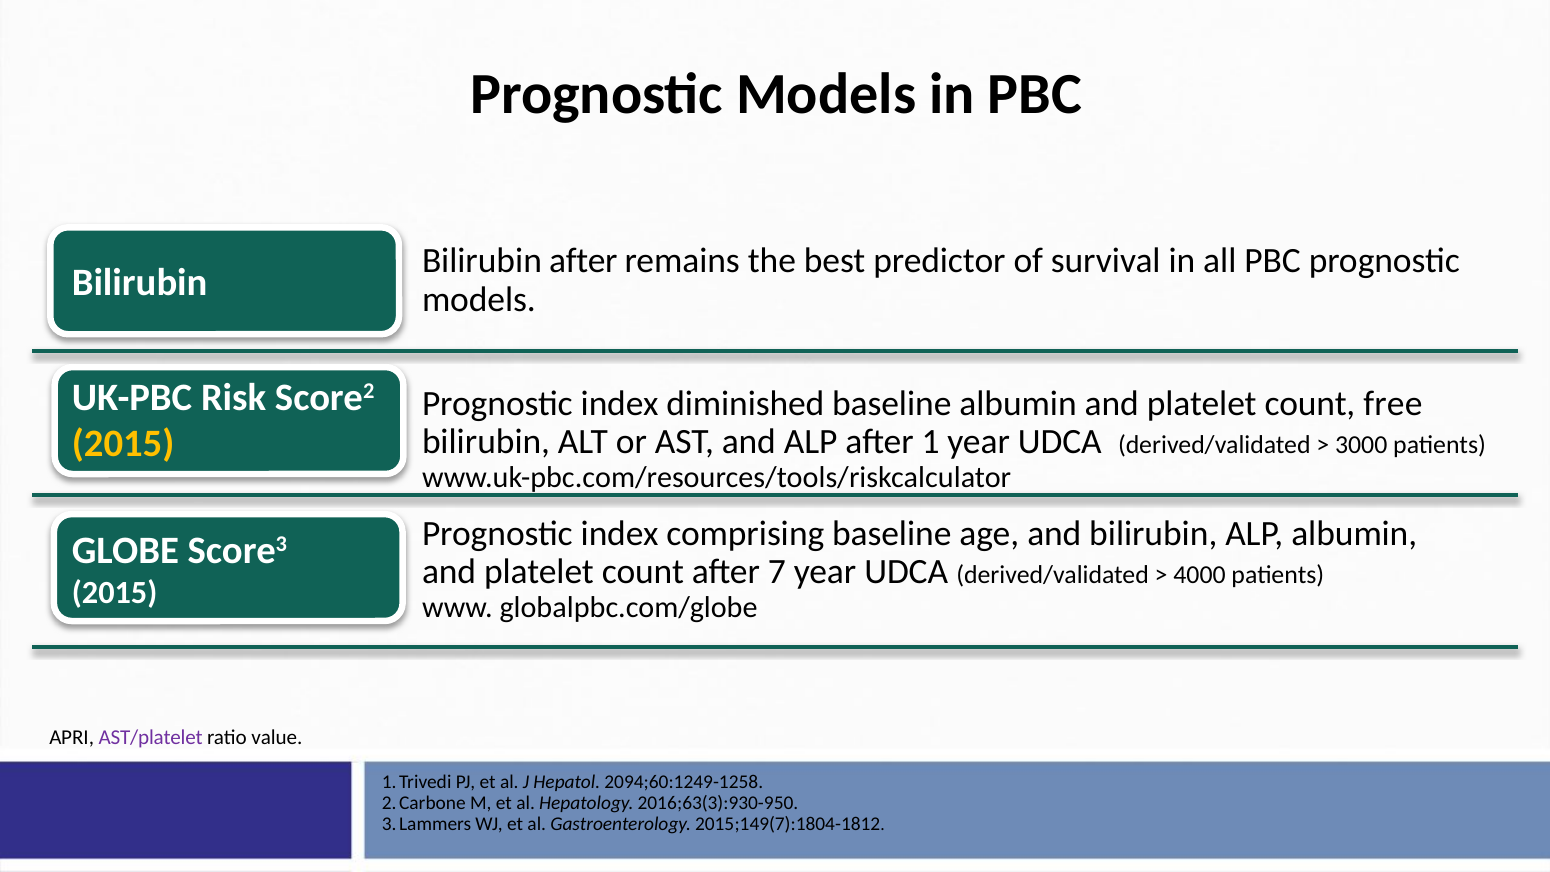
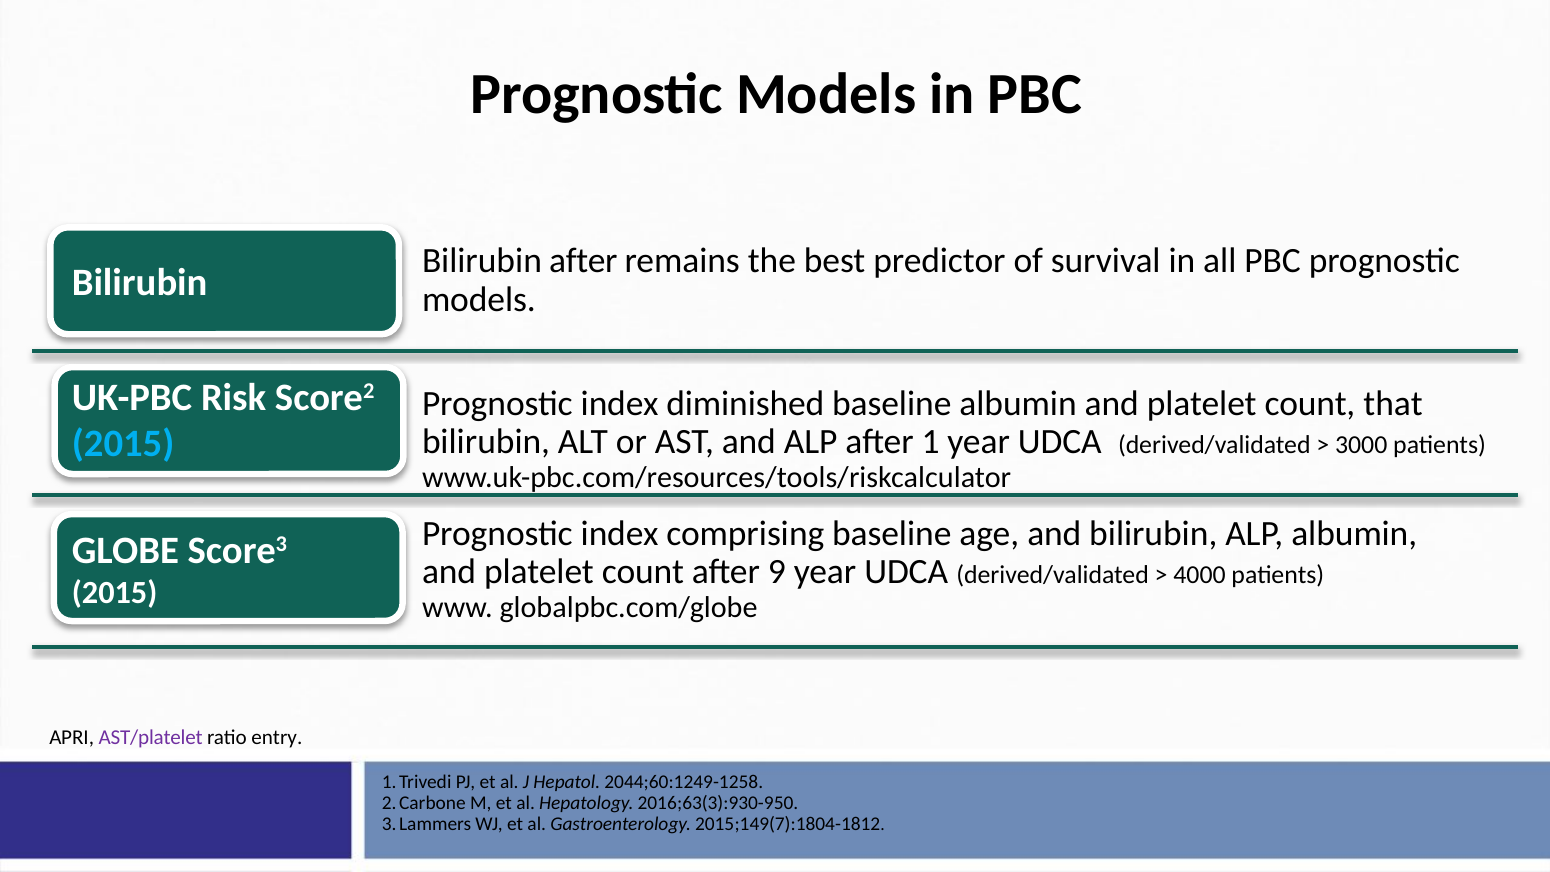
free: free -> that (1393, 404)
2015 colour: yellow -> light blue (123, 444)
7: 7 -> 9 (777, 572)
value: value -> entry (277, 738)
2094;60:1249-1258: 2094;60:1249-1258 -> 2044;60:1249-1258 (684, 782)
